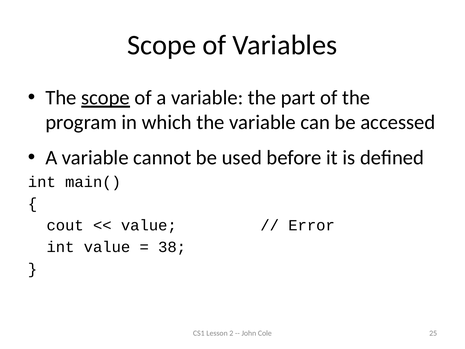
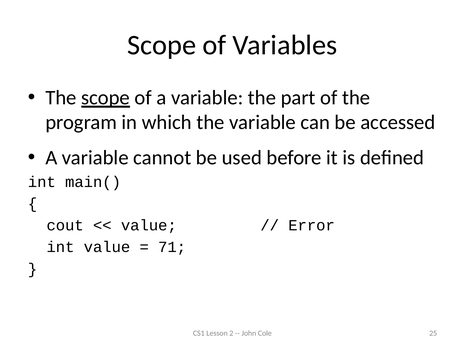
38: 38 -> 71 (172, 247)
